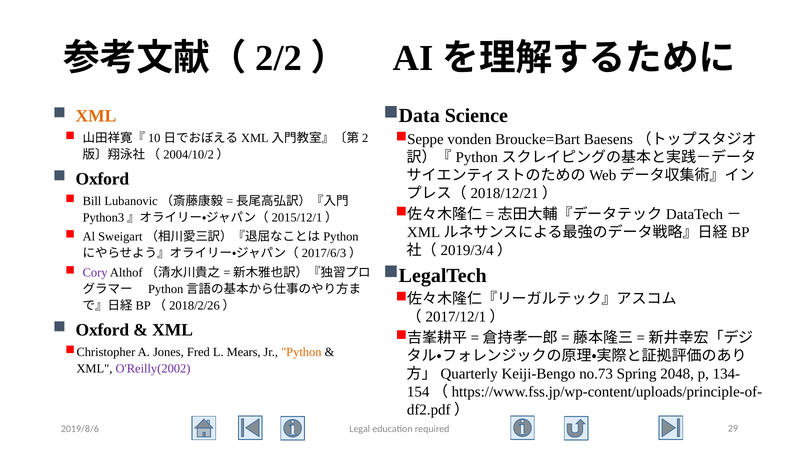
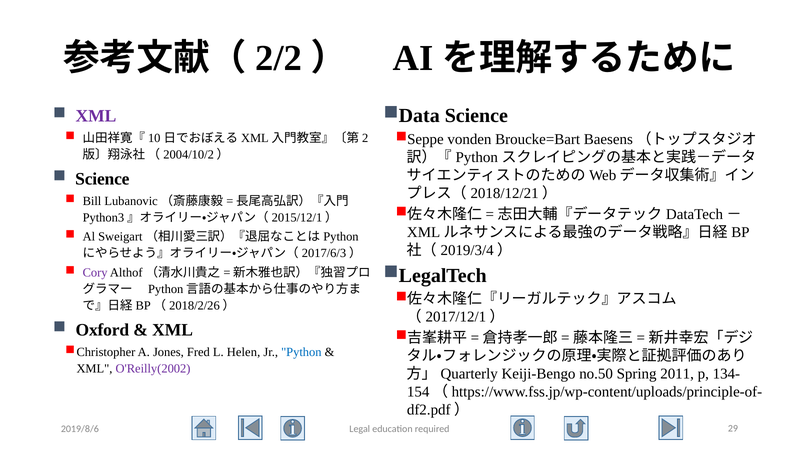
XML colour: orange -> purple (96, 116)
Oxford: Oxford -> Science (102, 179)
Mears: Mears -> Helen (244, 352)
Python colour: orange -> blue (301, 352)
no.73: no.73 -> no.50 (596, 374)
2048: 2048 -> 2011 (677, 374)
